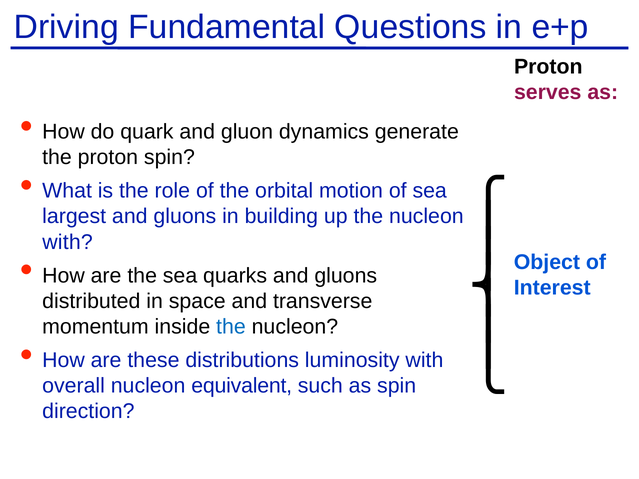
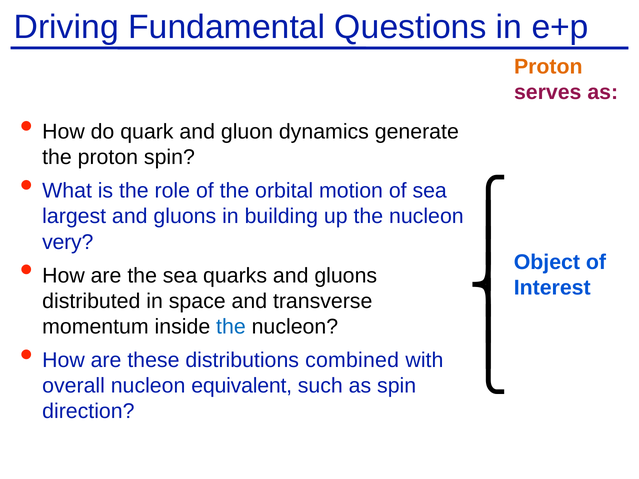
Proton colour: black -> orange (548, 67)
with: with -> very (68, 242)
luminosity: luminosity -> combined (352, 360)
